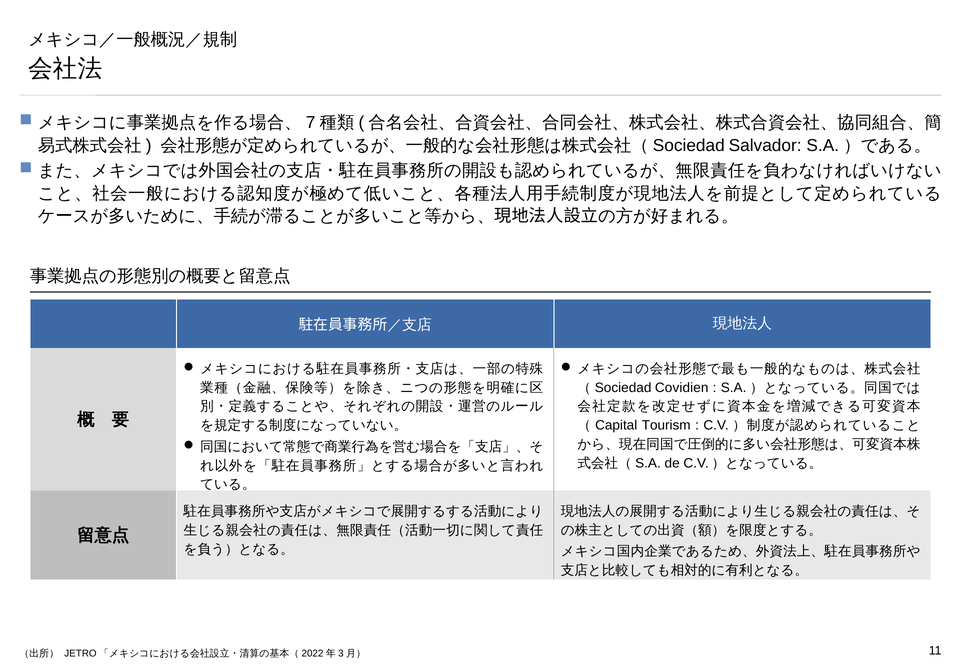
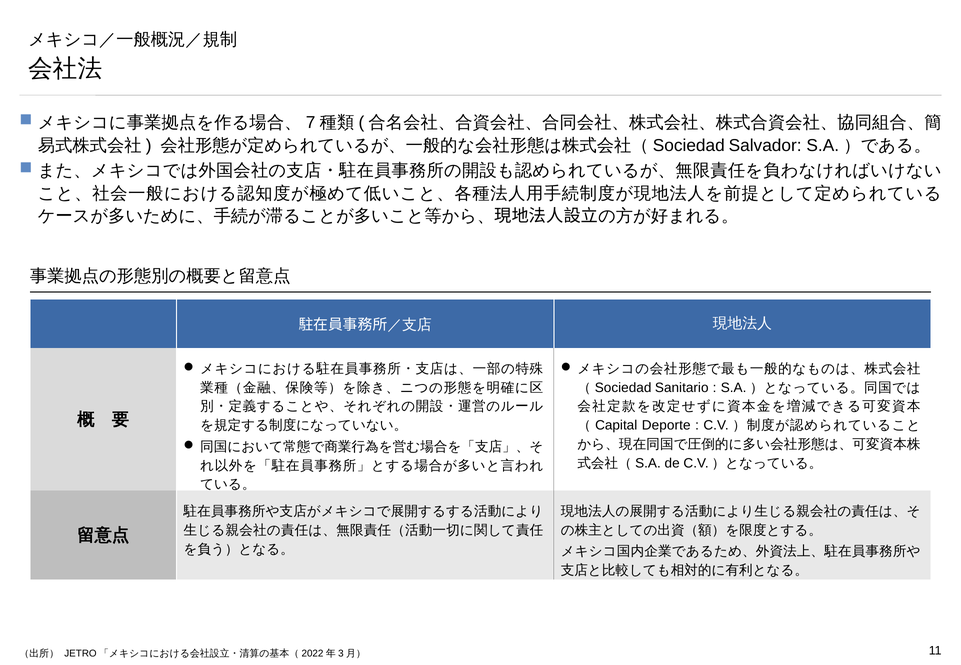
Covidien: Covidien -> Sanitario (682, 388)
Tourism: Tourism -> Deporte (666, 426)
